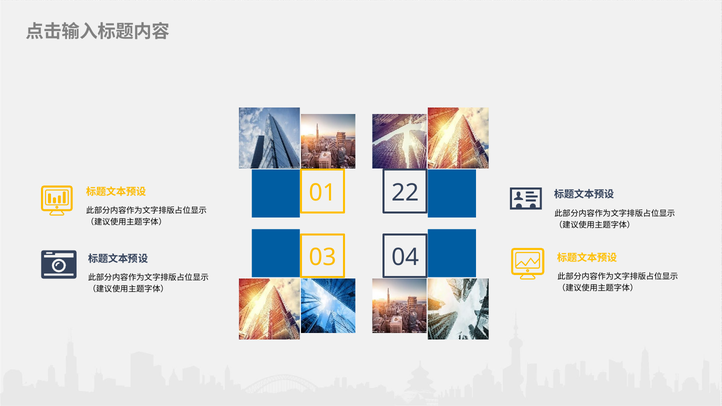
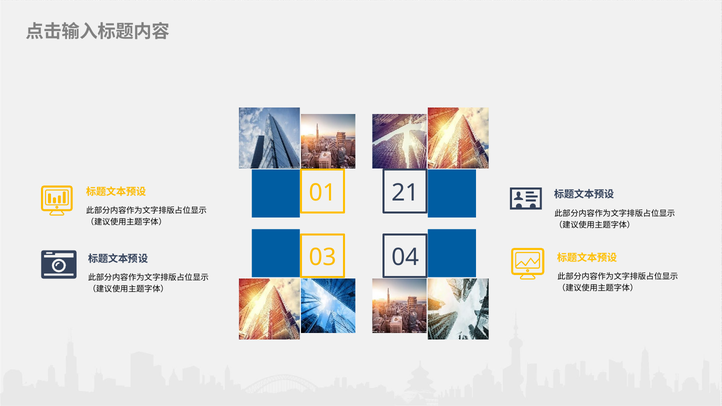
22: 22 -> 21 (405, 193)
